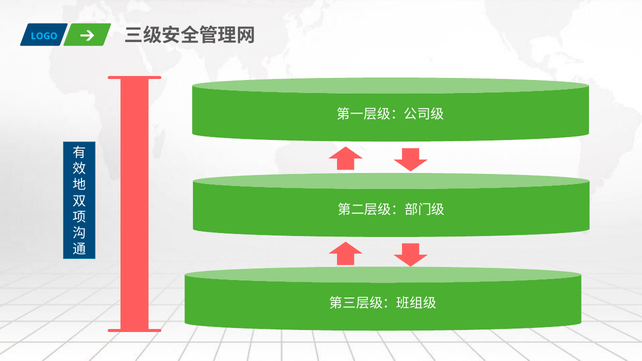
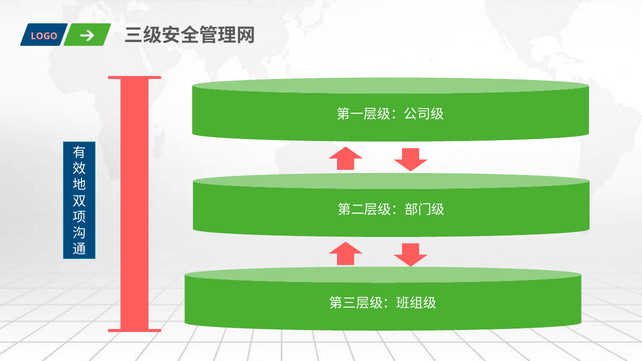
LOGO colour: light blue -> pink (44, 36)
